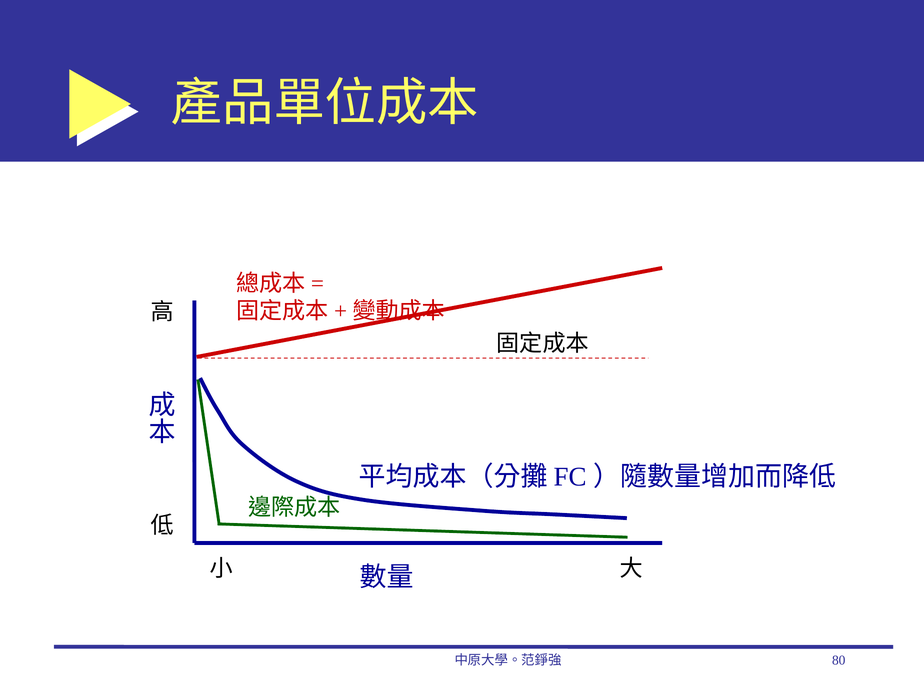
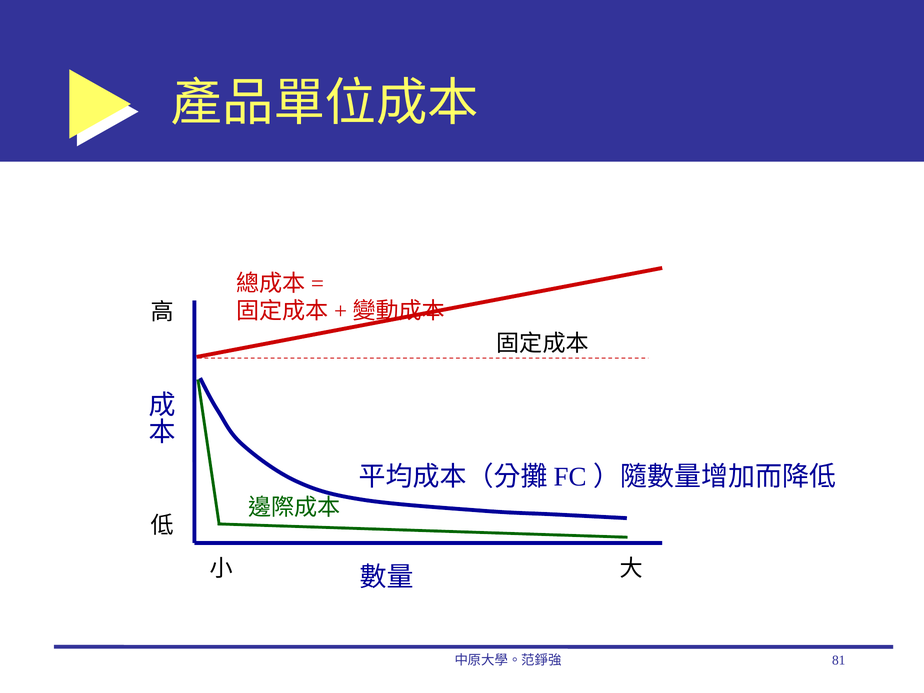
80: 80 -> 81 (839, 660)
